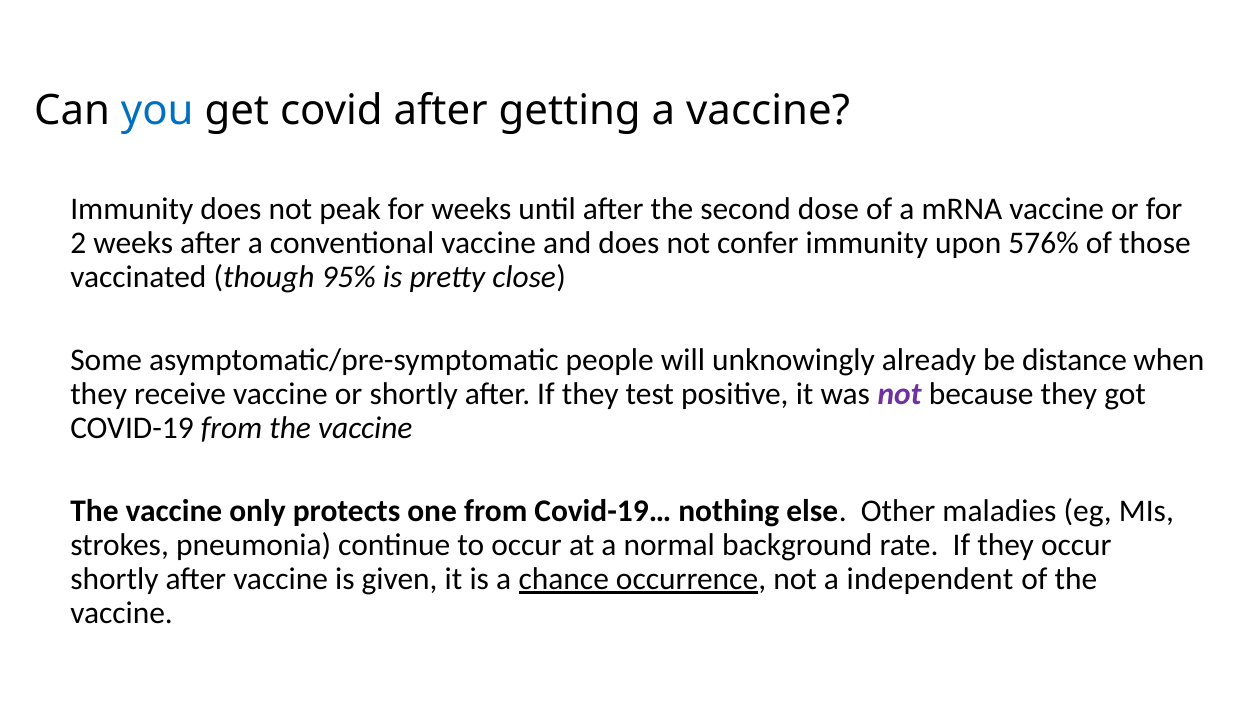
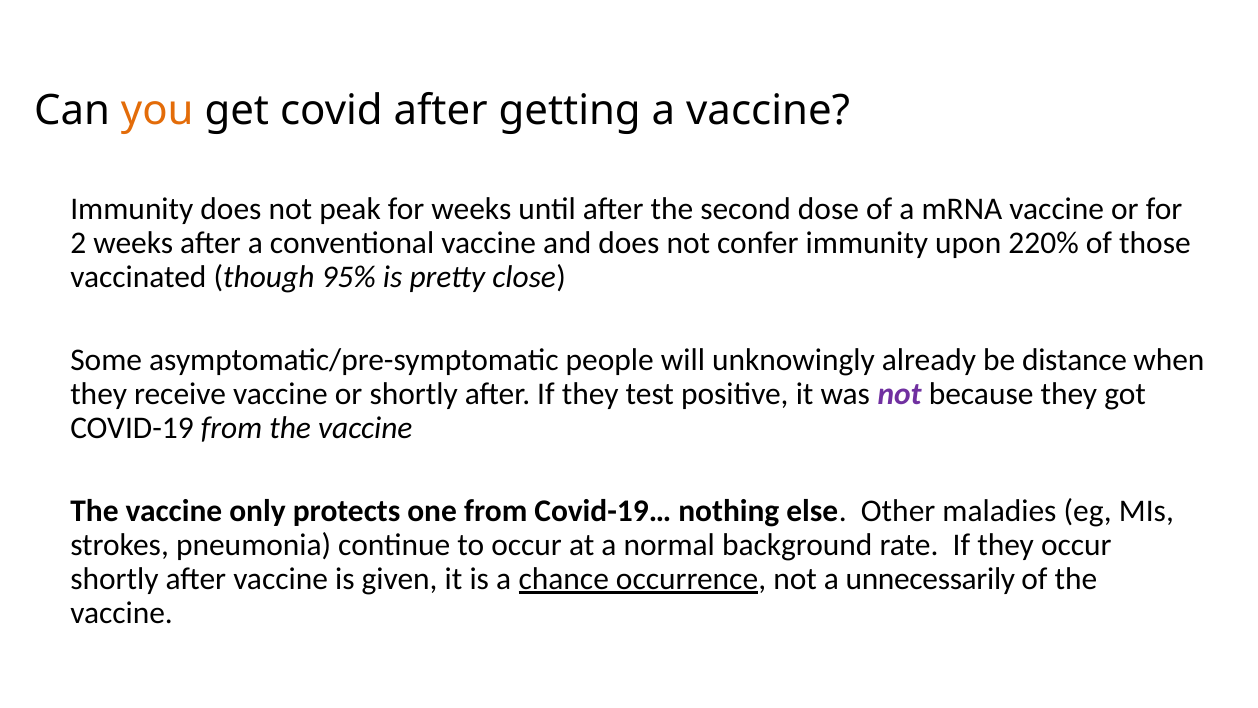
you colour: blue -> orange (157, 111)
576%: 576% -> 220% (1044, 243)
independent: independent -> unnecessarily (930, 578)
